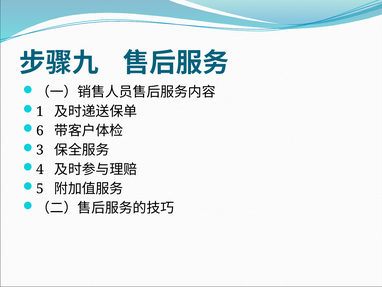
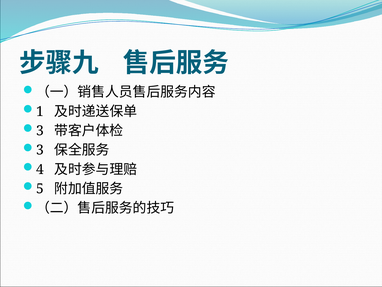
6: 6 -> 3 (40, 131)
